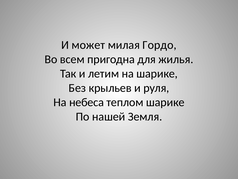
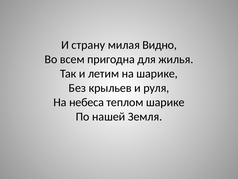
может: может -> страну (88, 45)
Гордо: Гордо -> Видно (160, 45)
